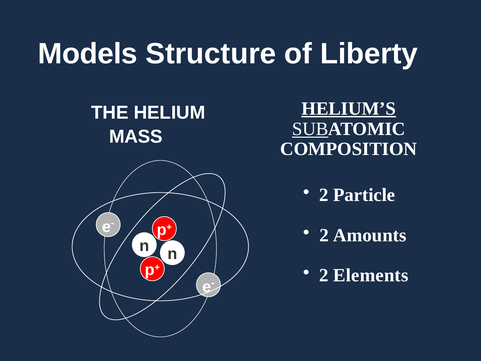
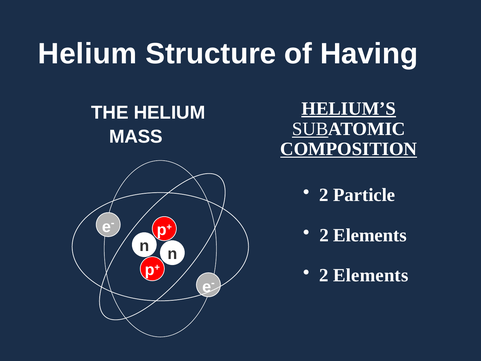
Models: Models -> Helium (87, 54)
Liberty: Liberty -> Having (369, 54)
COMPOSITION underline: none -> present (349, 149)
Amounts: Amounts -> Elements (370, 235)
